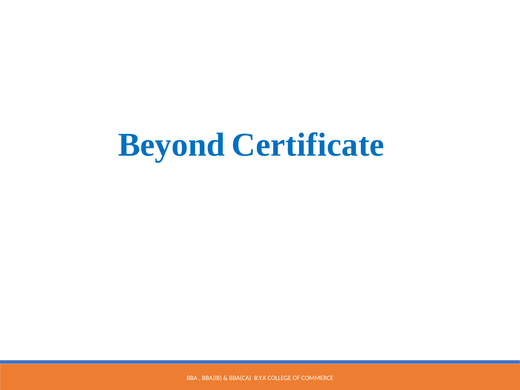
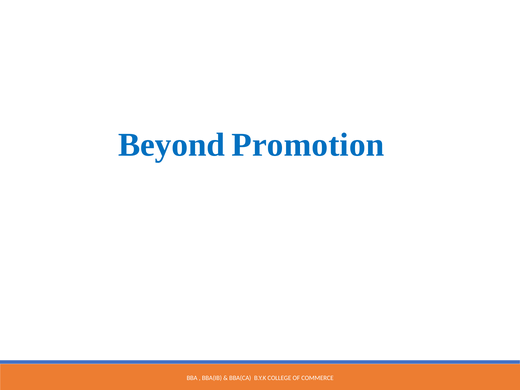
Certificate: Certificate -> Promotion (308, 145)
